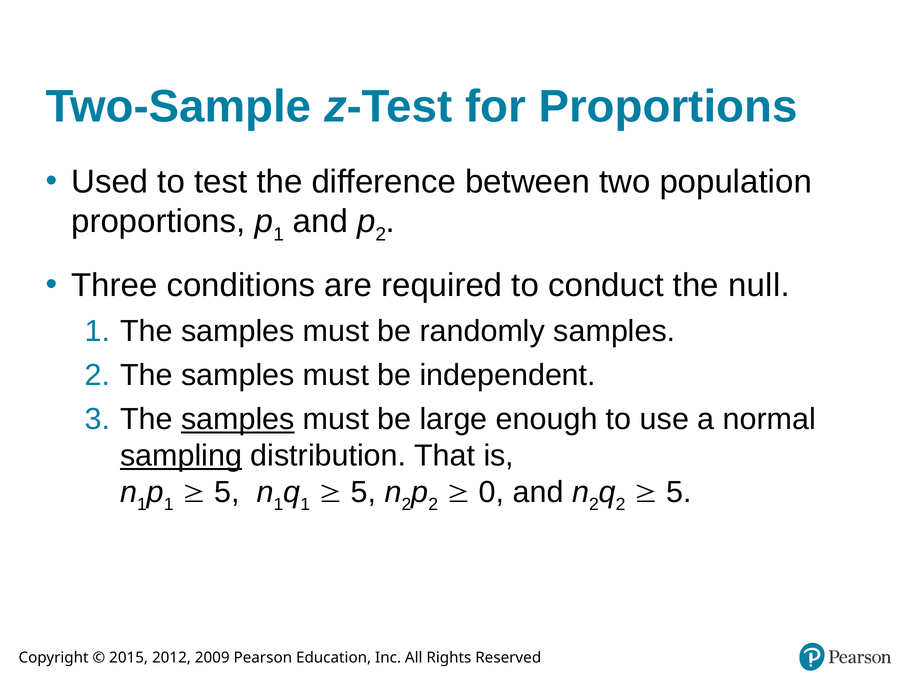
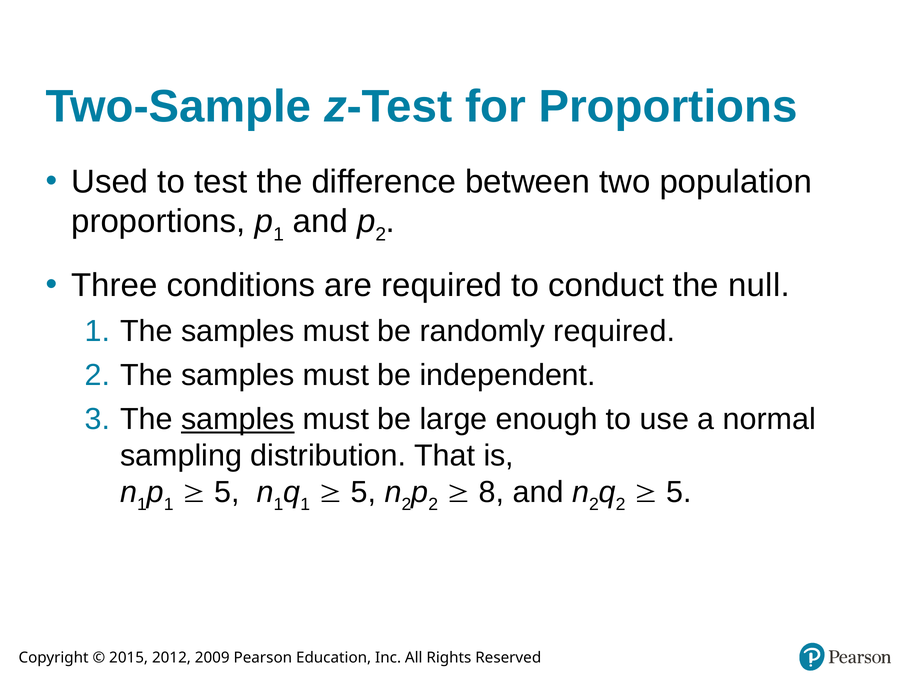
randomly samples: samples -> required (614, 331)
sampling underline: present -> none (181, 456)
0: 0 -> 8 (492, 493)
